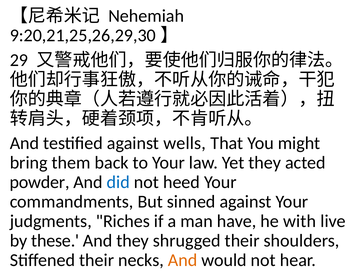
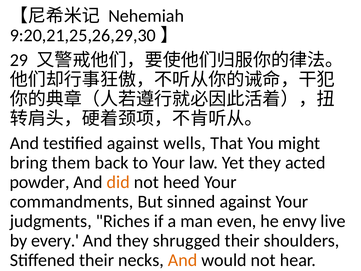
did colour: blue -> orange (118, 182)
have: have -> even (237, 221)
with: with -> envy (300, 221)
these: these -> every (55, 241)
